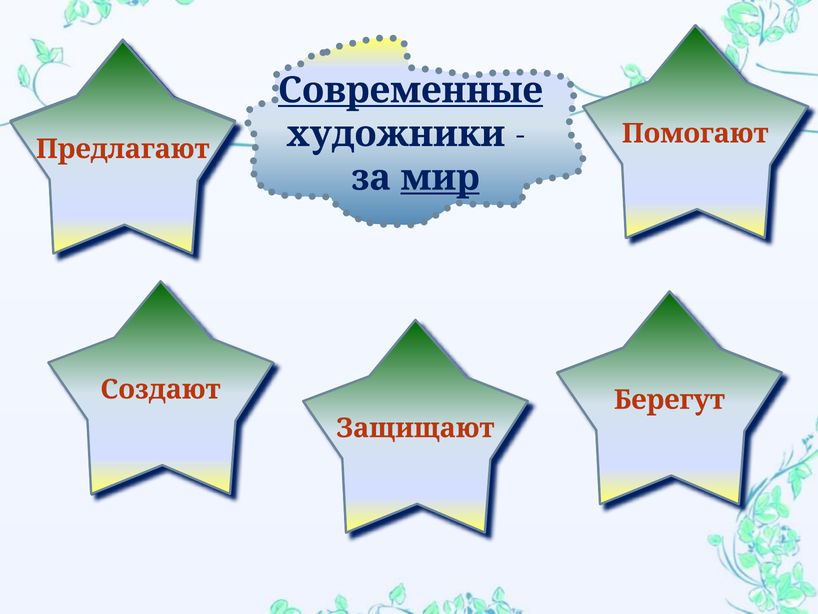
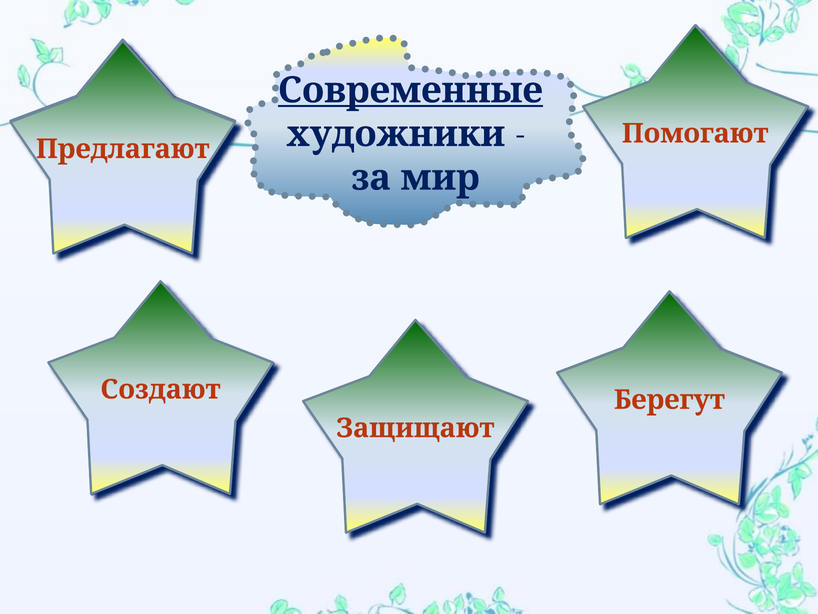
мир underline: present -> none (440, 178)
